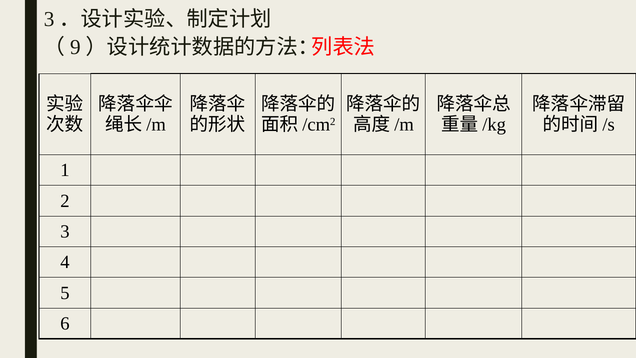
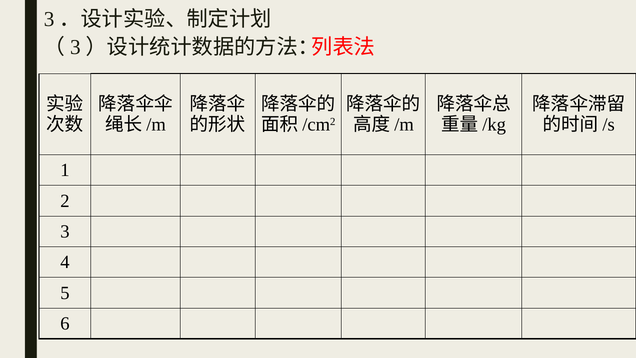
9: 9 -> 3 (75, 47)
